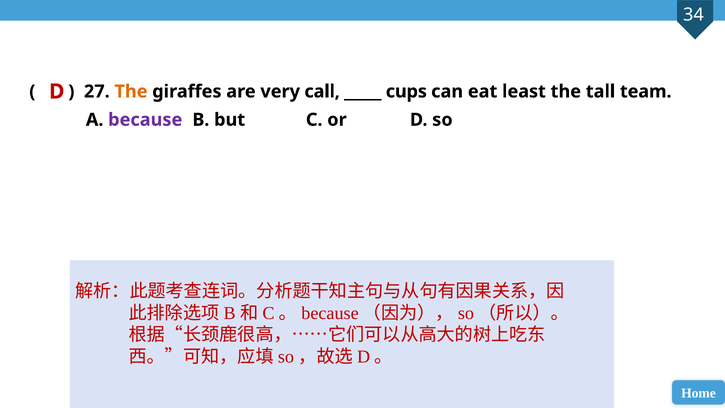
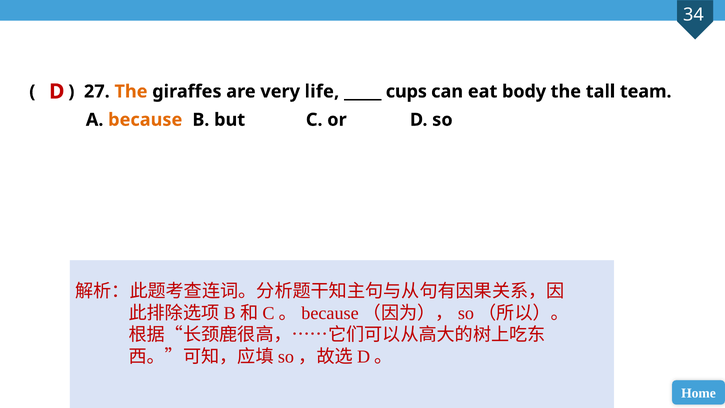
call: call -> life (322, 91)
least: least -> body (524, 91)
because colour: purple -> orange (145, 120)
